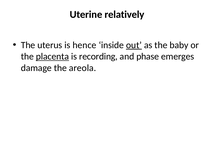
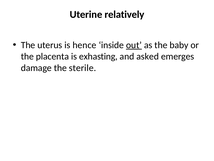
placenta underline: present -> none (52, 56)
recording: recording -> exhasting (98, 56)
phase: phase -> asked (148, 56)
areola: areola -> sterile (83, 68)
